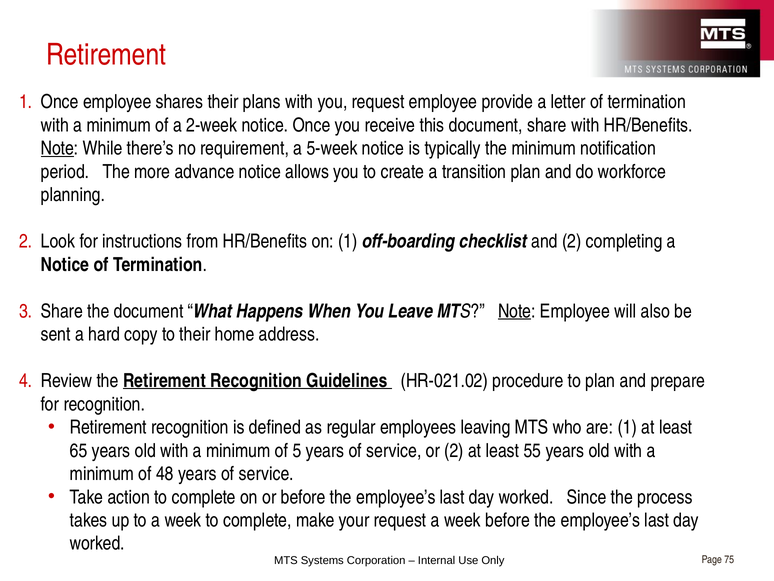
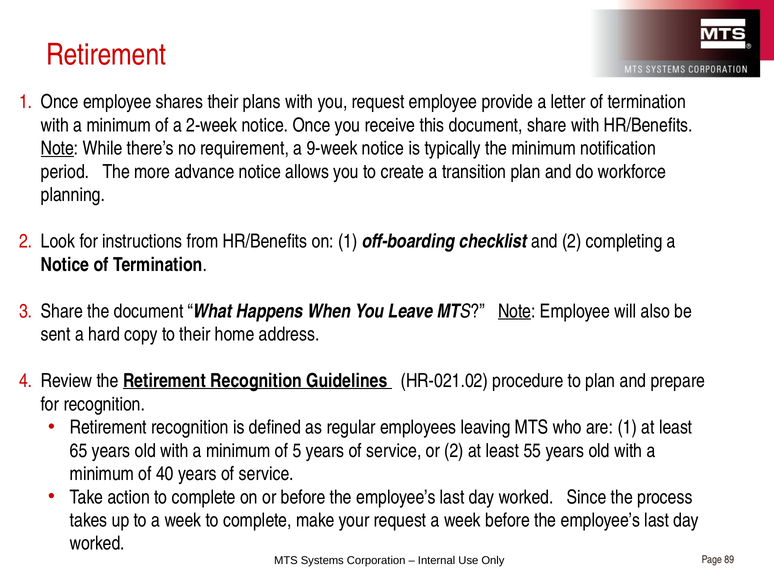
5-week: 5-week -> 9-week (332, 148)
48: 48 -> 40 (165, 473)
75: 75 -> 89 (729, 559)
